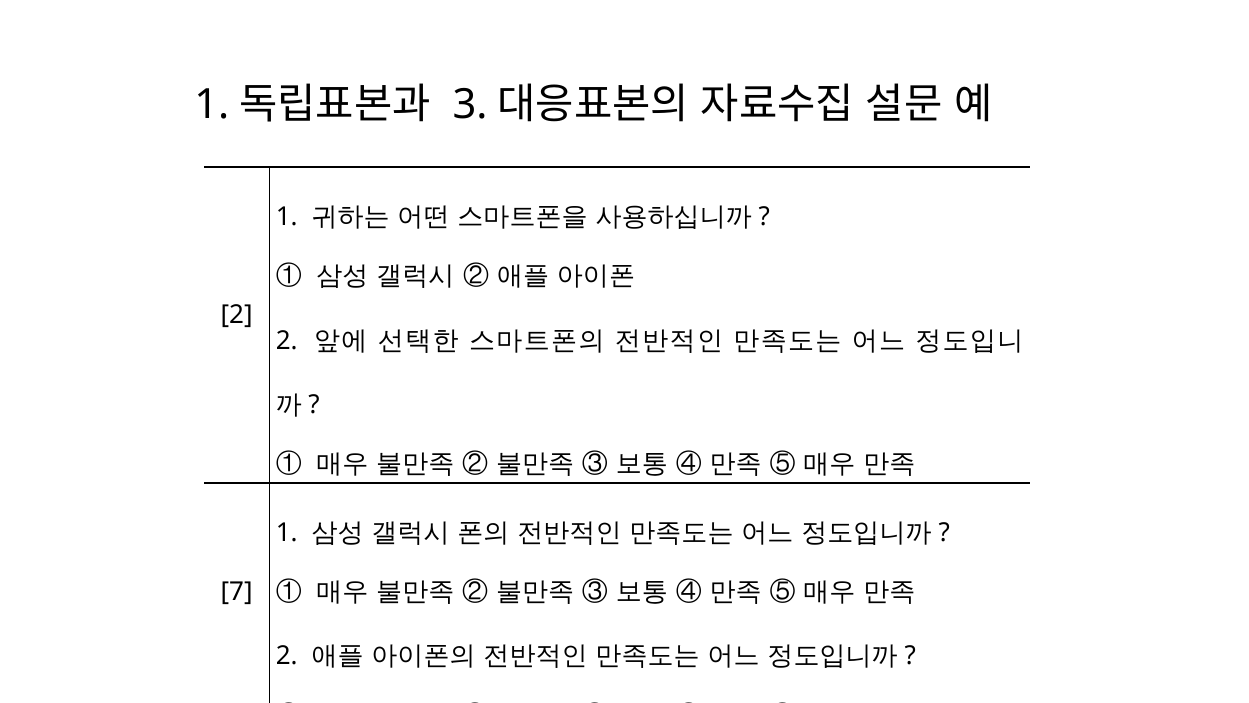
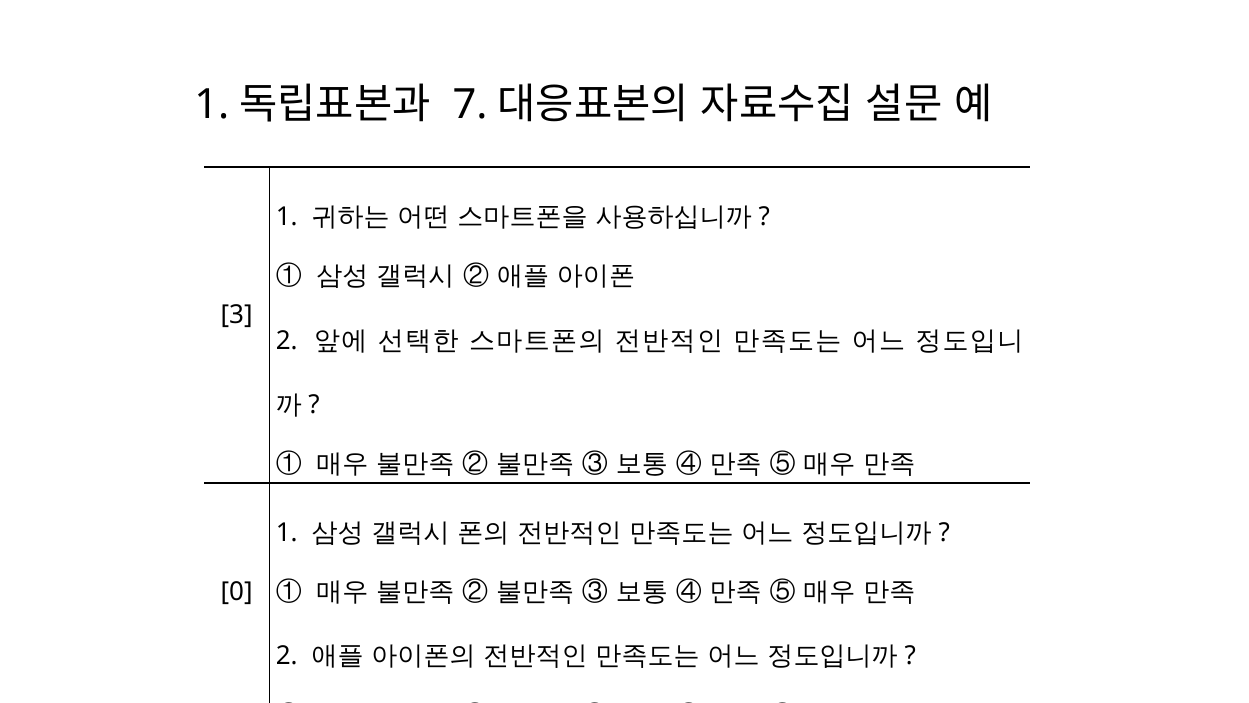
3: 3 -> 7 (470, 105)
2: 2 -> 3 (237, 315)
7: 7 -> 0 (237, 592)
